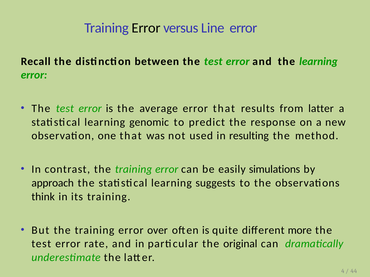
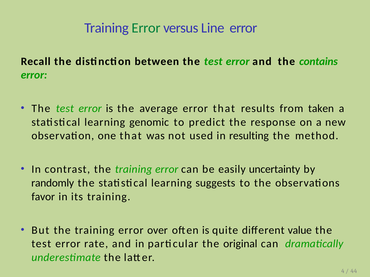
Error colour: black -> green (146, 28)
the learning: learning -> contains (318, 62)
from latter: latter -> taken (321, 109)
simulations: simulations -> uncertainty (275, 170)
approach: approach -> randomly (53, 183)
think: think -> favor (43, 197)
more: more -> value (300, 231)
